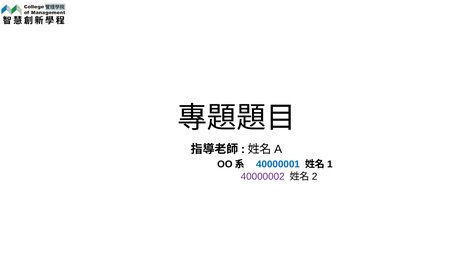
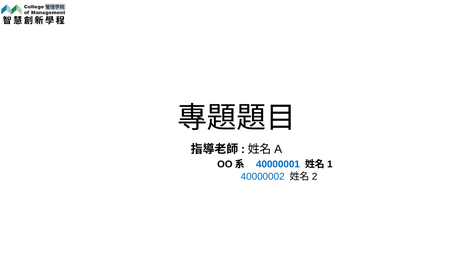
40000002 colour: purple -> blue (263, 177)
